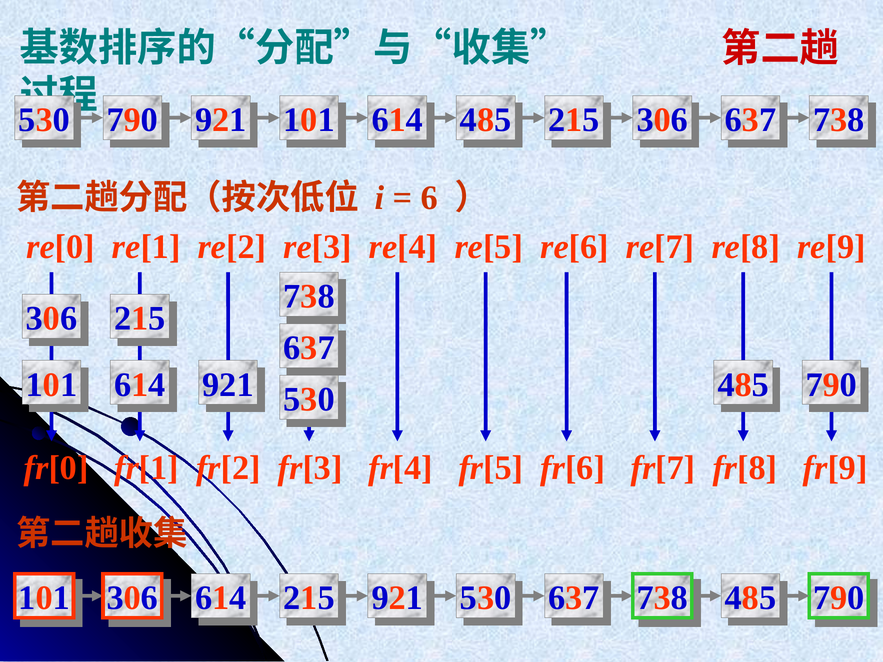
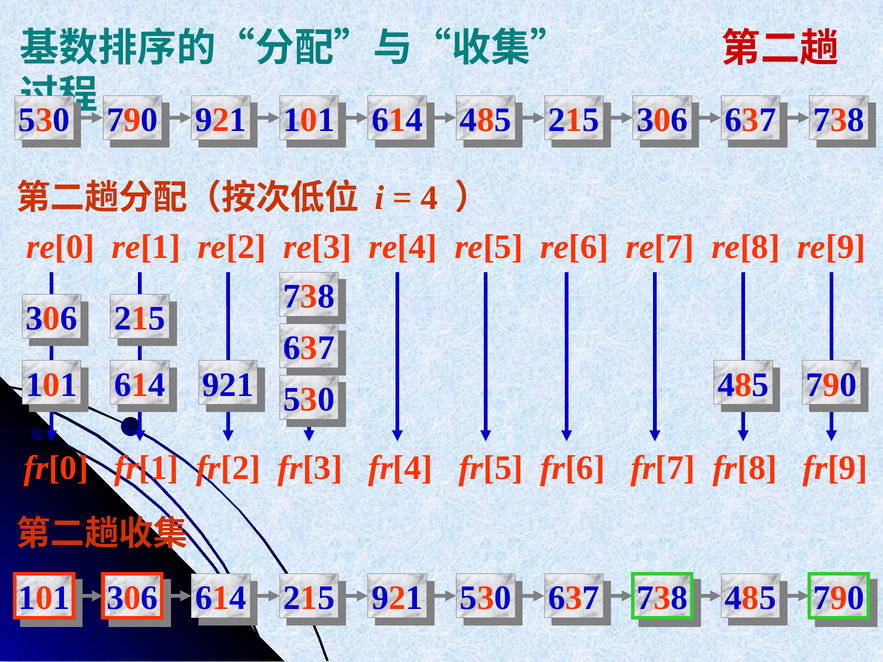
6: 6 -> 4 (429, 198)
